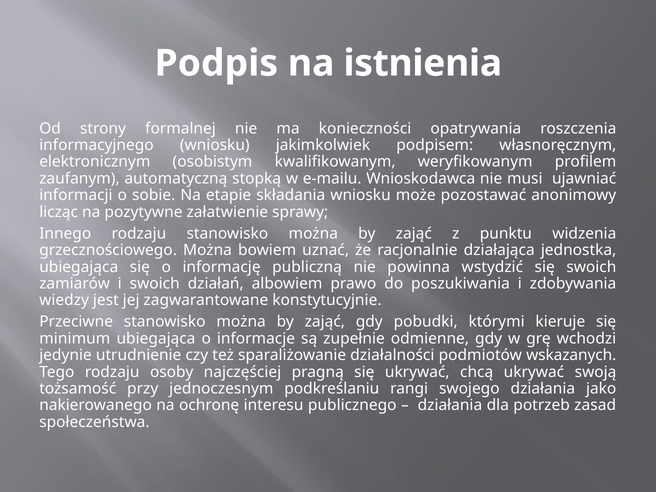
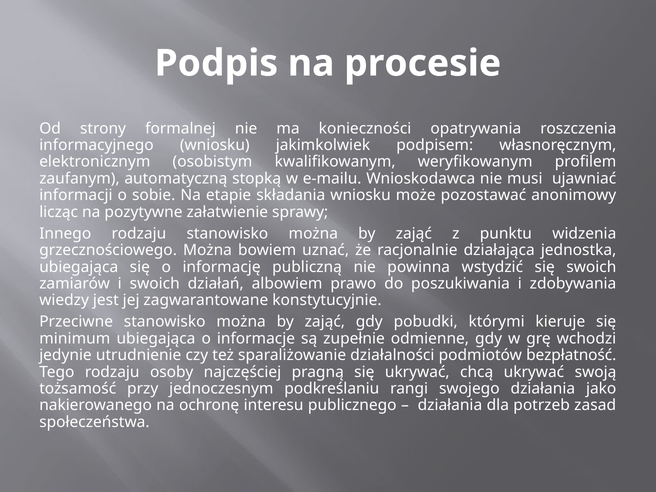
istnienia: istnienia -> procesie (423, 63)
wskazanych: wskazanych -> bezpłatność (571, 355)
